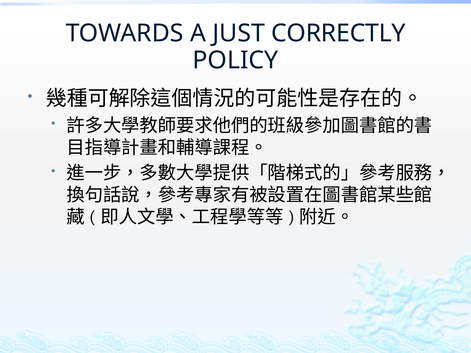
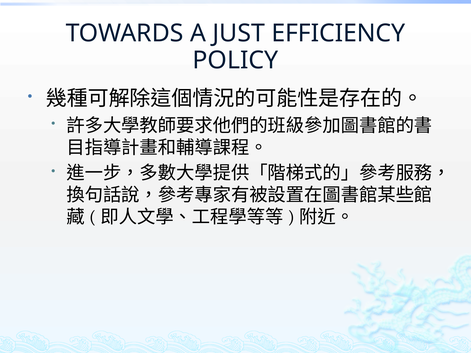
CORRECTLY: CORRECTLY -> EFFICIENCY (338, 33)
